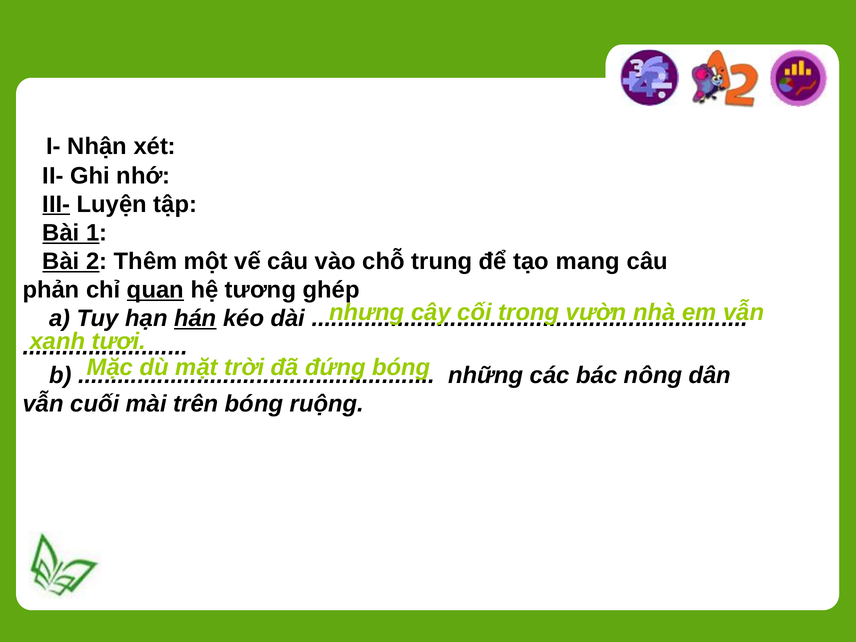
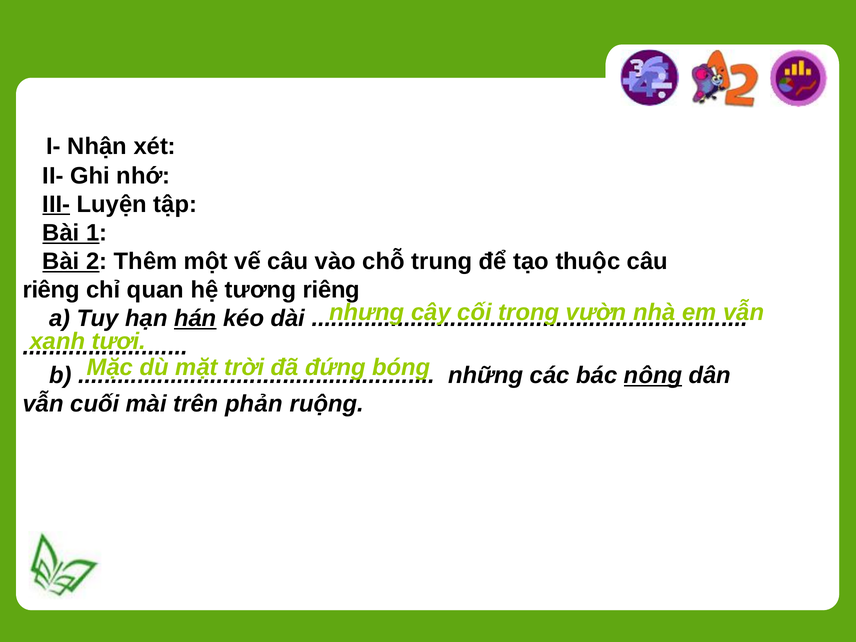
mang: mang -> thuộc (588, 261)
phản: phản -> riêng (51, 290)
quan underline: present -> none (155, 290)
tương ghép: ghép -> riêng (331, 290)
nông underline: none -> present (653, 375)
trên bóng: bóng -> phản (254, 404)
